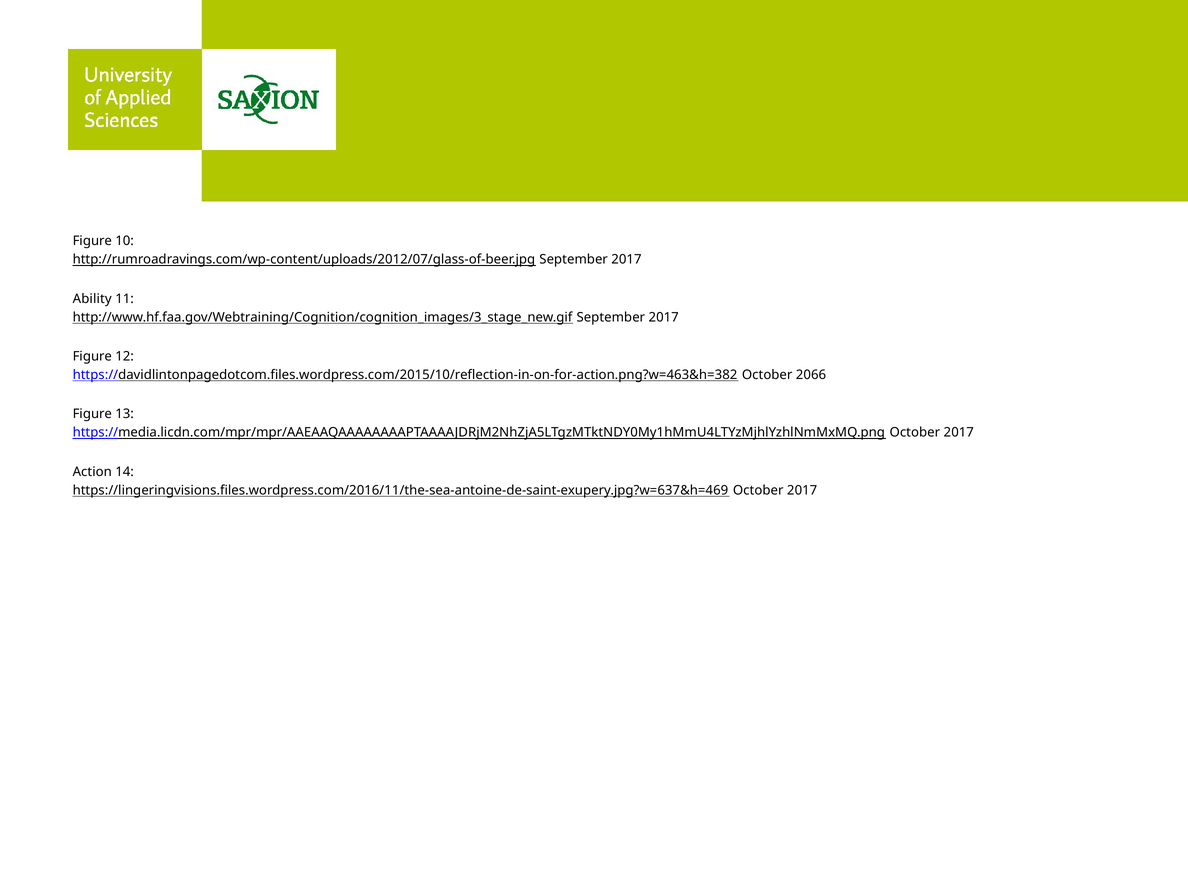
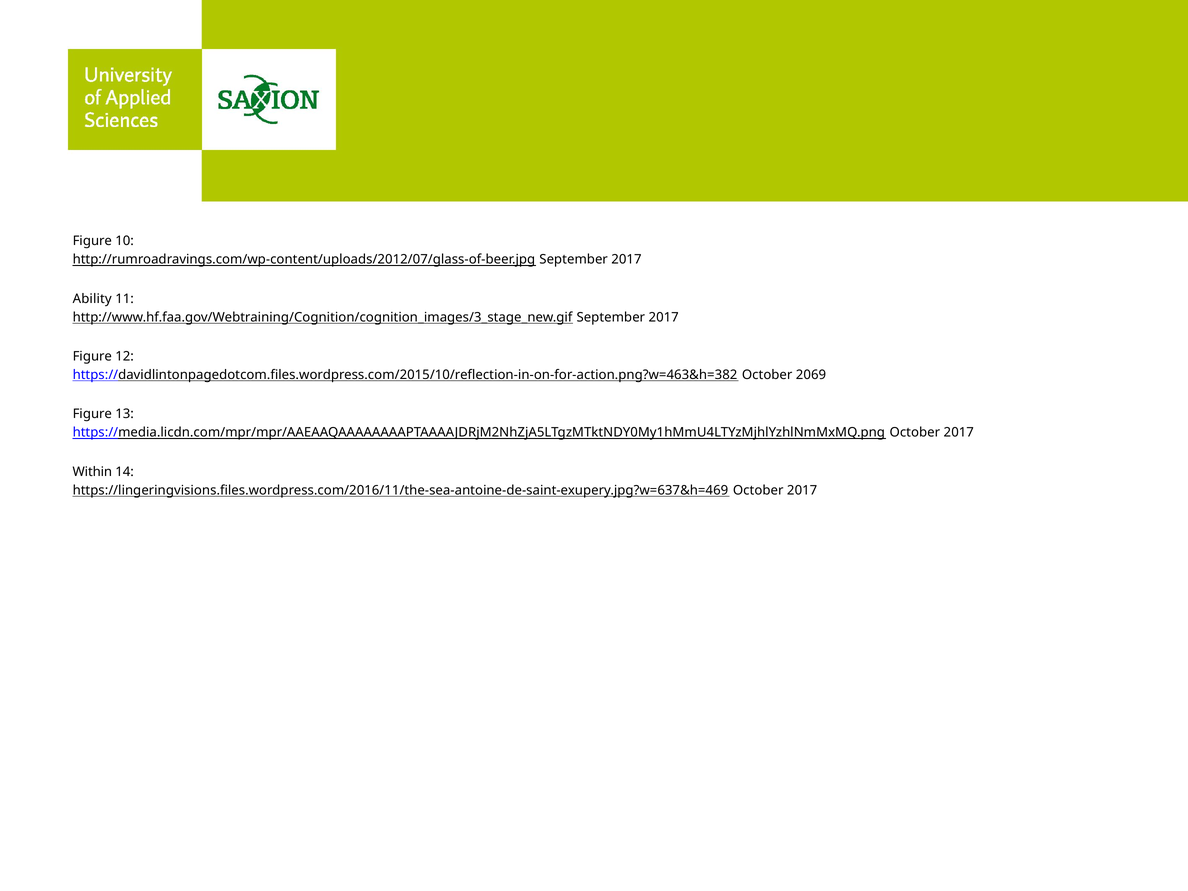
2066: 2066 -> 2069 (811, 375)
Action: Action -> Within (92, 472)
